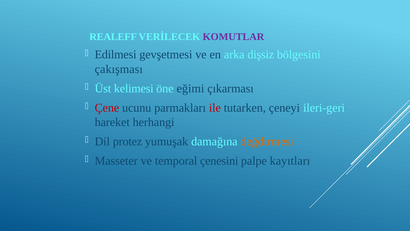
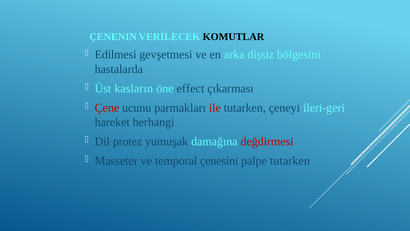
REALEFF: REALEFF -> ÇENENIN (113, 37)
KOMUTLAR colour: purple -> black (233, 37)
çakışması: çakışması -> hastalarda (119, 69)
kelimesi: kelimesi -> kasların (134, 88)
eğimi: eğimi -> effect (190, 88)
değdirmesi colour: orange -> red (267, 141)
palpe kayıtları: kayıtları -> tutarken (290, 161)
